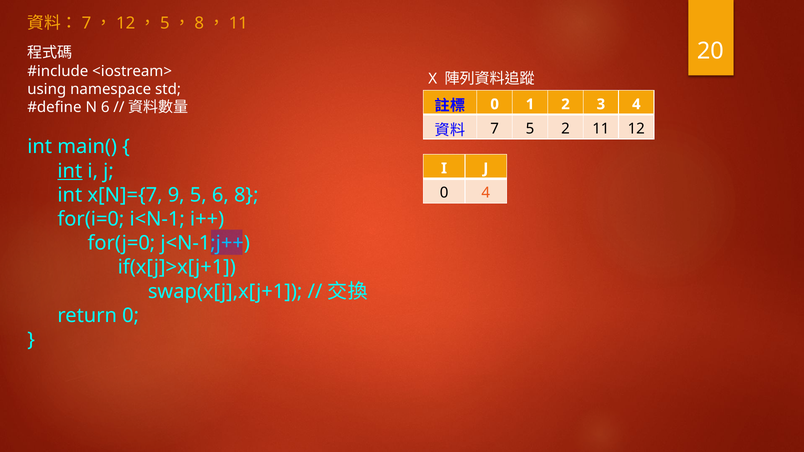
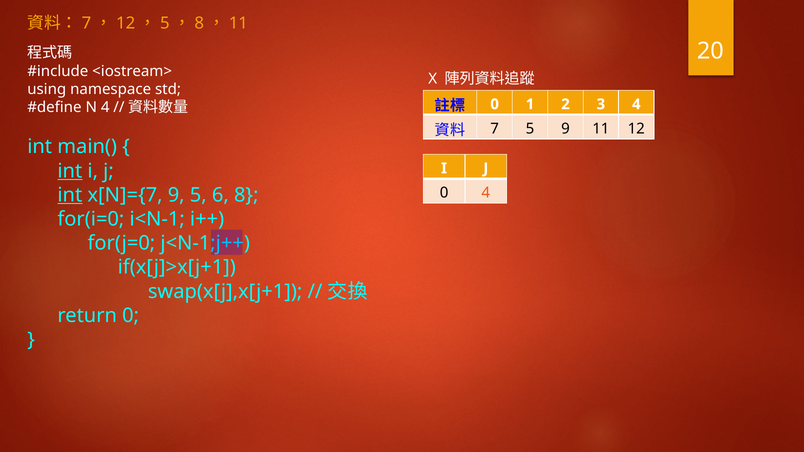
N 6: 6 -> 4 (105, 107)
5 2: 2 -> 9 (565, 129)
int underline: none -> present (70, 195)
